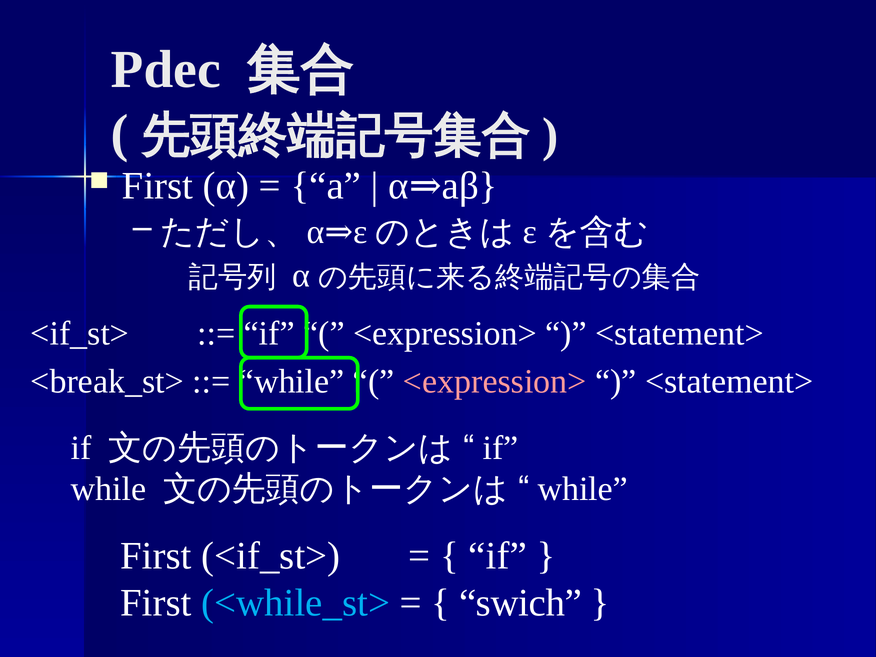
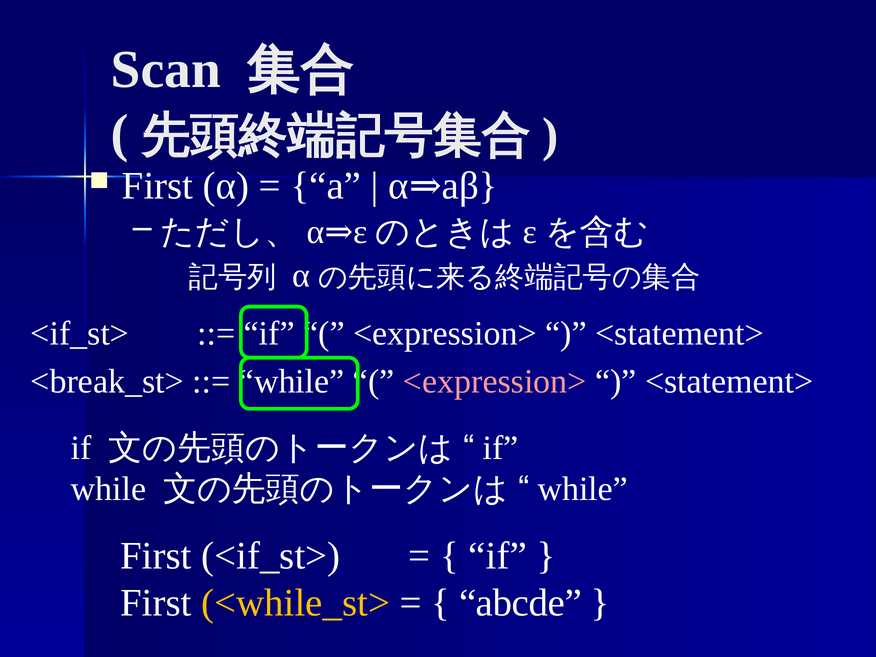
Pdec: Pdec -> Scan (166, 69)
<while_st> colour: light blue -> yellow (296, 603)
swich: swich -> abcde (521, 603)
